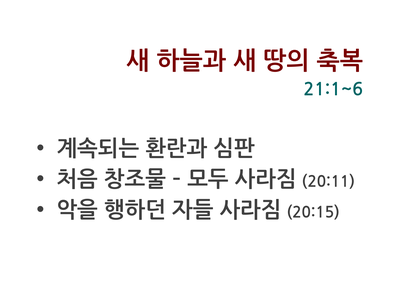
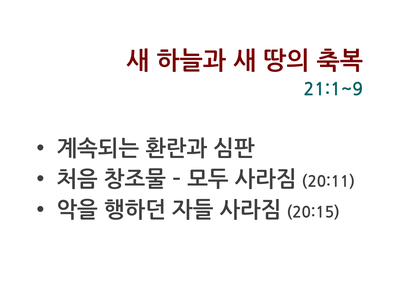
21:1~6: 21:1~6 -> 21:1~9 (333, 90)
